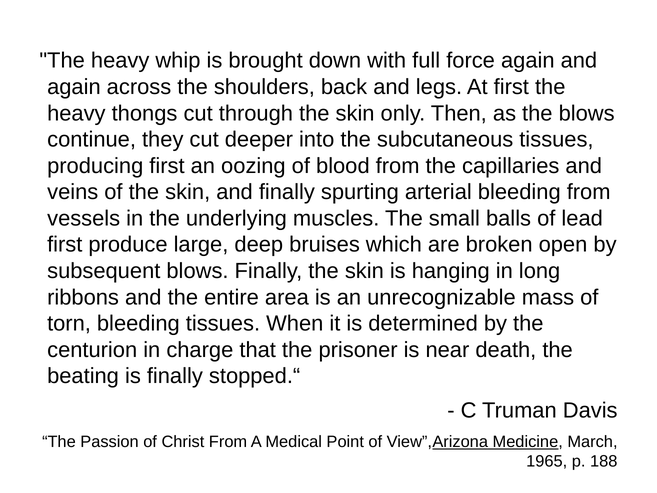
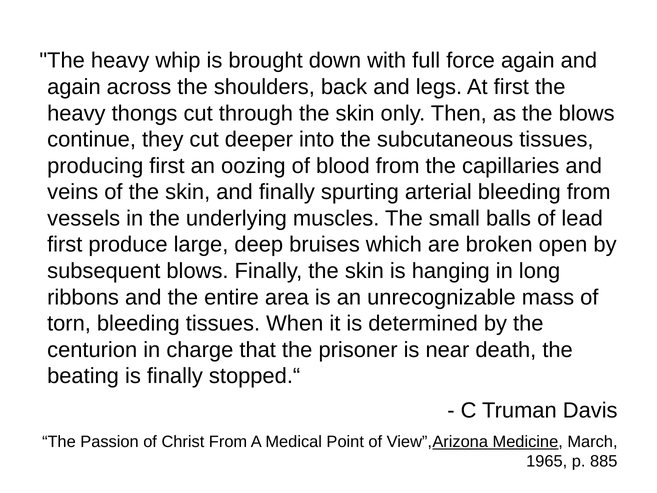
188: 188 -> 885 (604, 461)
